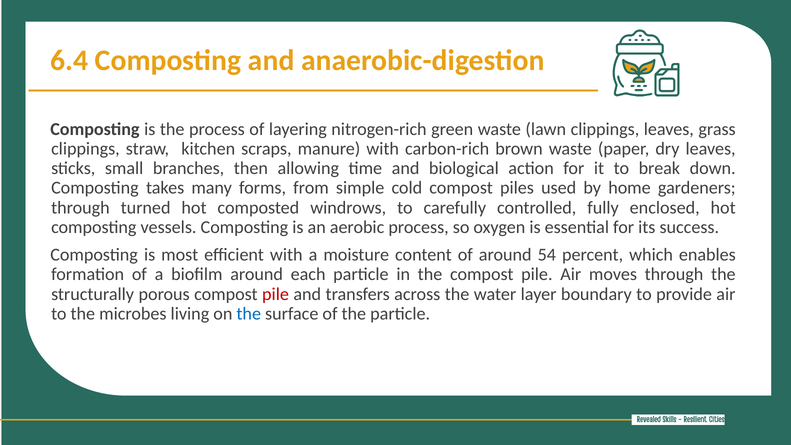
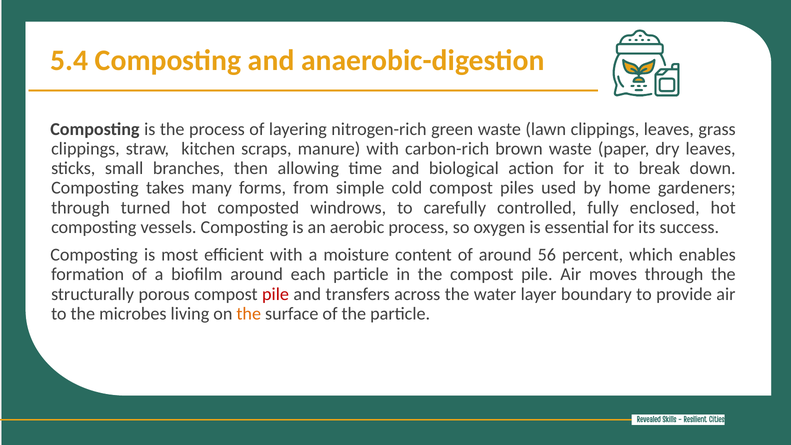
6.4: 6.4 -> 5.4 (69, 61)
54: 54 -> 56 (547, 255)
the colour: blue -> orange (249, 314)
